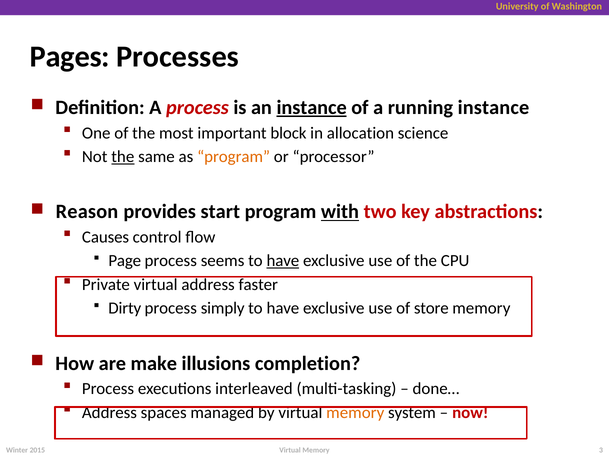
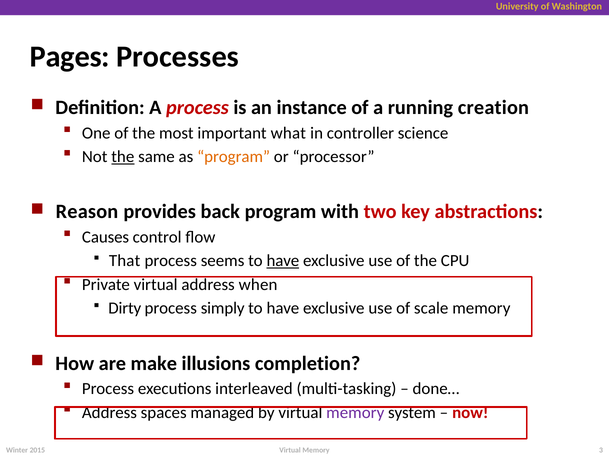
instance underline: present -> none (312, 107)
running instance: instance -> creation (493, 107)
block: block -> what (288, 133)
allocation: allocation -> controller (360, 133)
start: start -> back (220, 212)
with underline: present -> none (340, 212)
Page: Page -> That (125, 261)
faster: faster -> when (258, 284)
store: store -> scale (431, 308)
memory colour: orange -> purple (355, 412)
